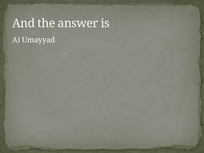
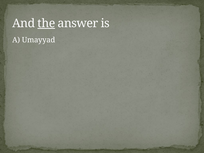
the underline: none -> present (46, 23)
